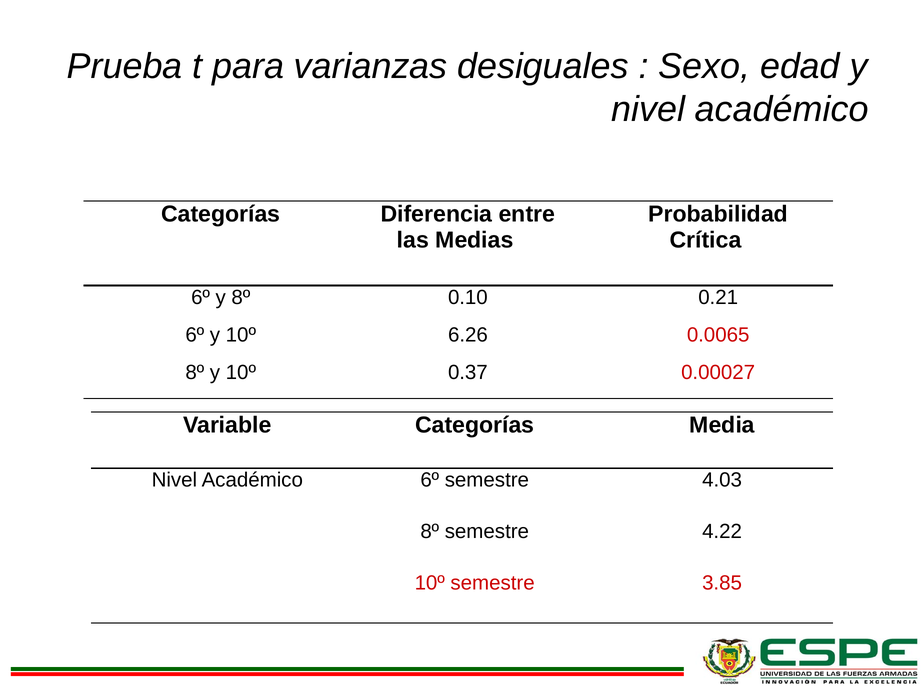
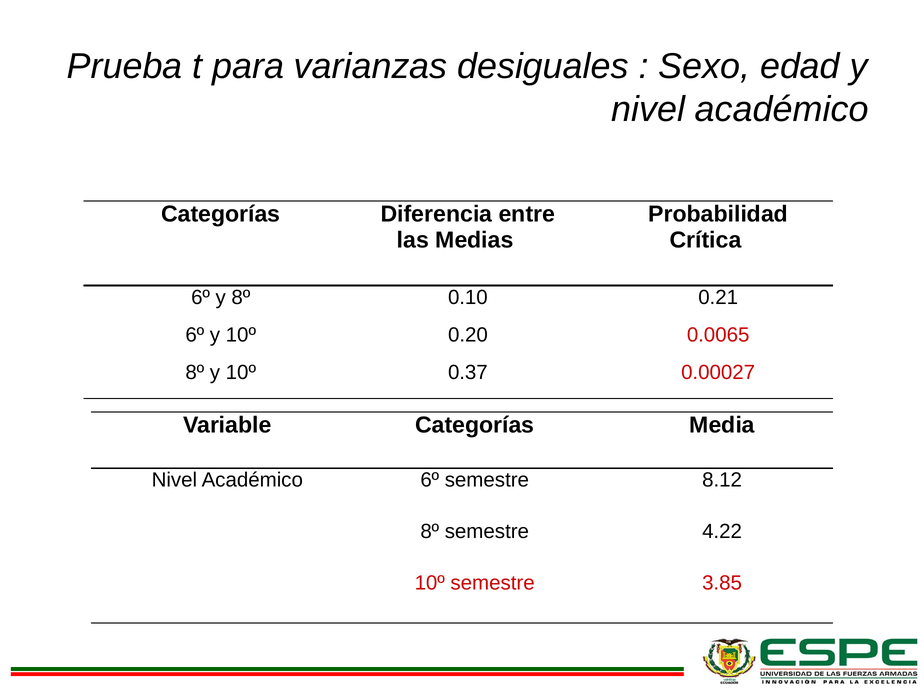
6.26: 6.26 -> 0.20 (468, 335)
4.03: 4.03 -> 8.12 (722, 480)
